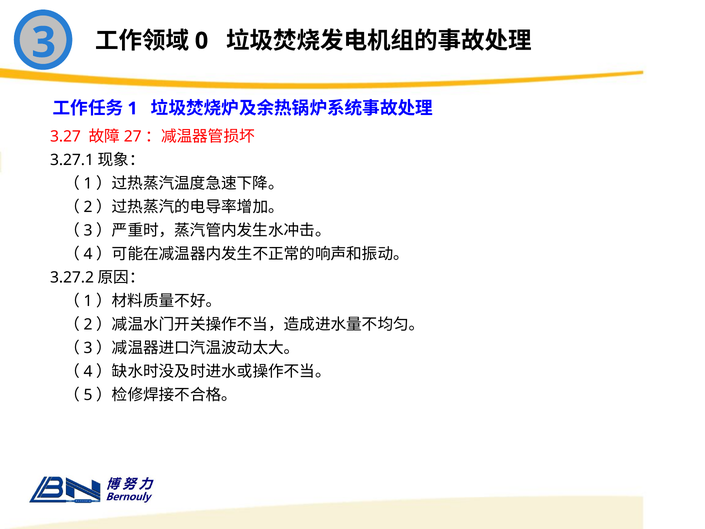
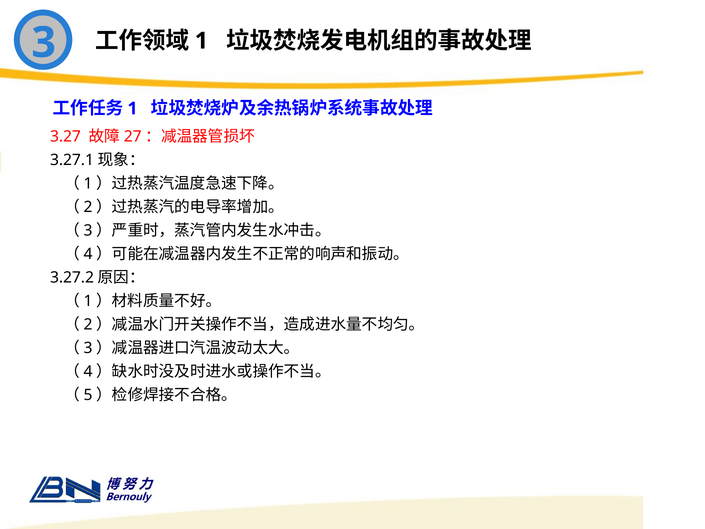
0: 0 -> 1 (202, 41)
